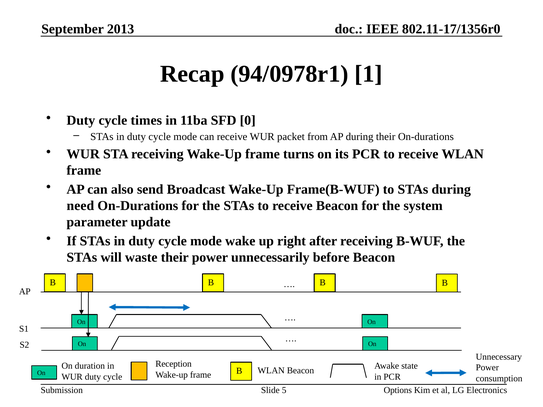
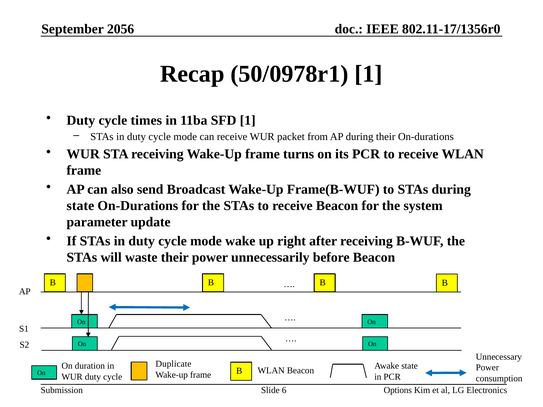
2013: 2013 -> 2056 (121, 29)
94/0978r1: 94/0978r1 -> 50/0978r1 (289, 74)
SFD 0: 0 -> 1 (248, 120)
need: need -> state (80, 206)
Reception: Reception -> Duplicate (173, 364)
5: 5 -> 6 (284, 391)
